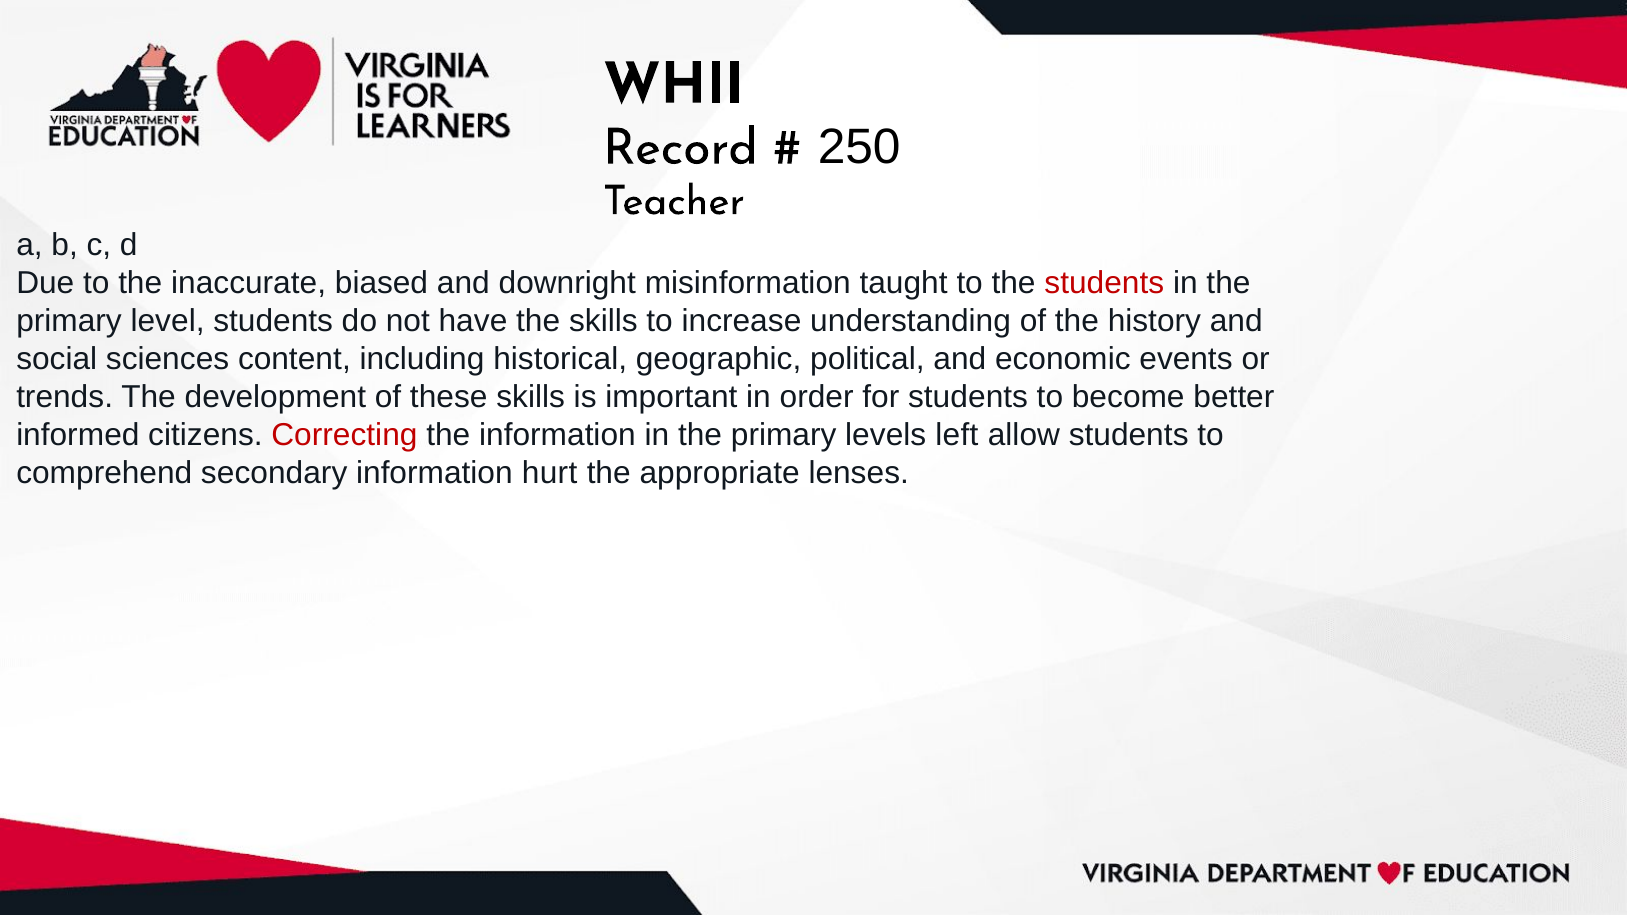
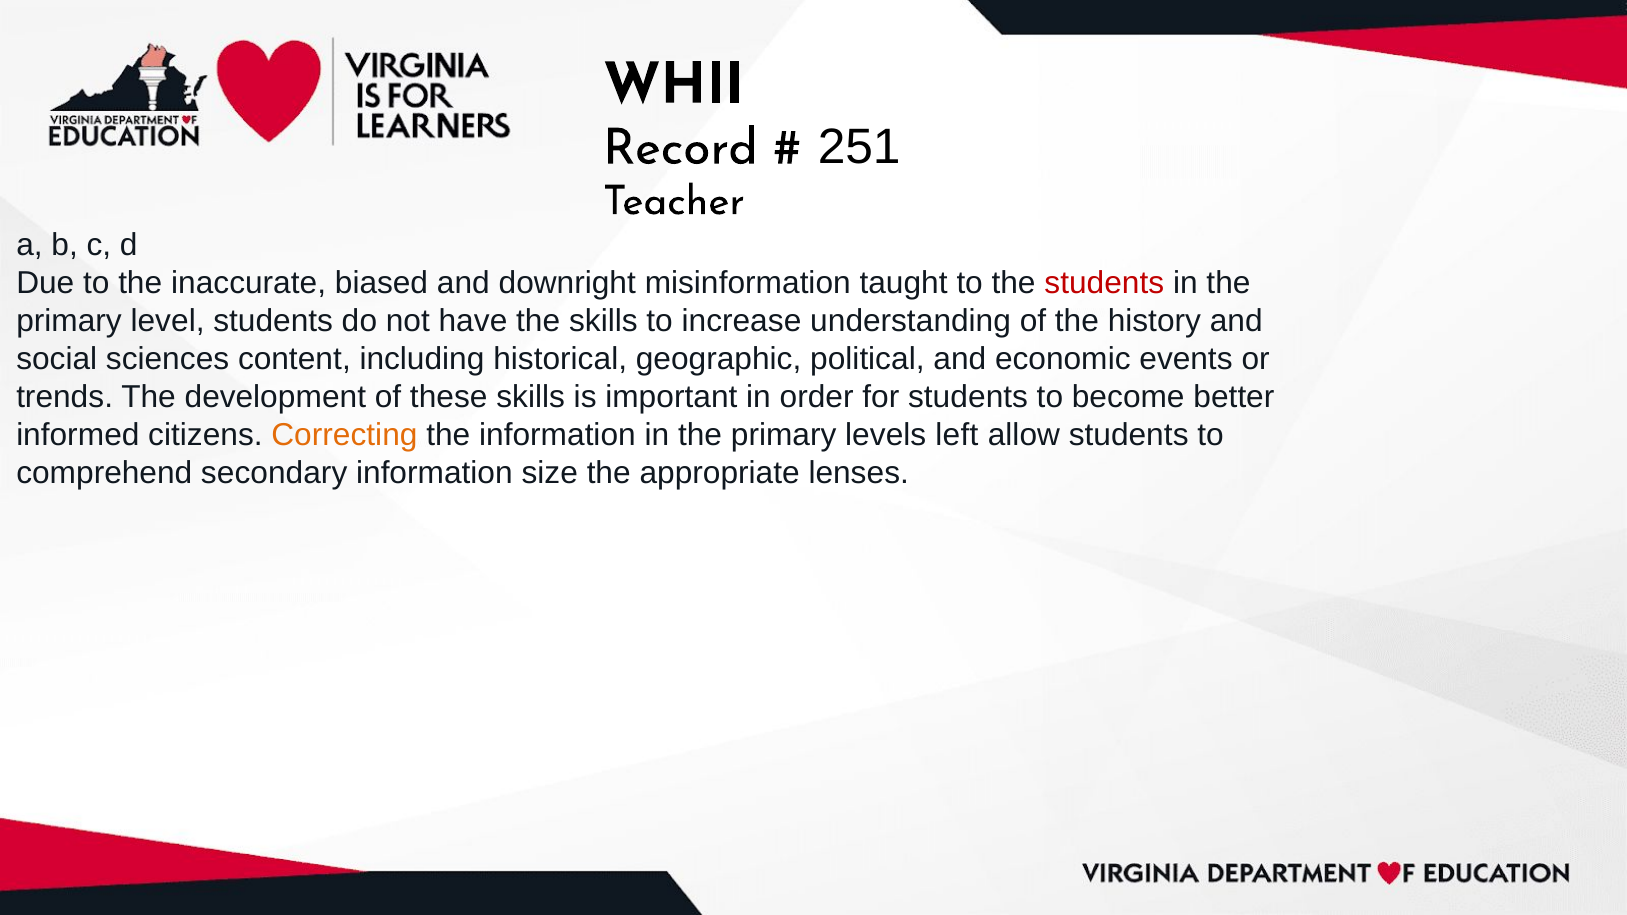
250: 250 -> 251 (859, 147)
Correcting colour: red -> orange (344, 435)
hurt: hurt -> size (550, 473)
